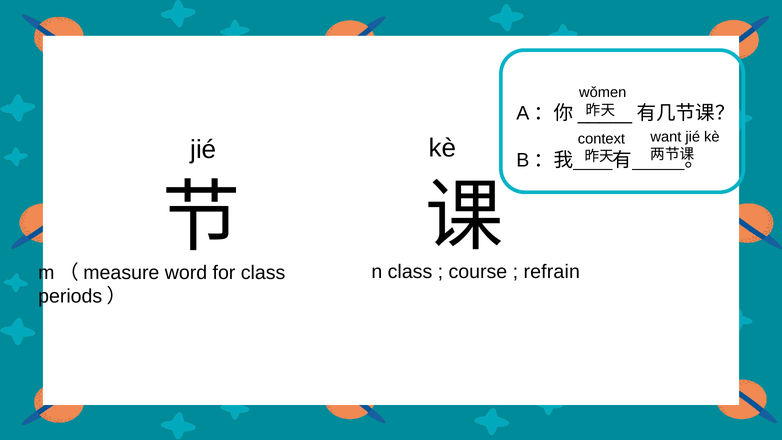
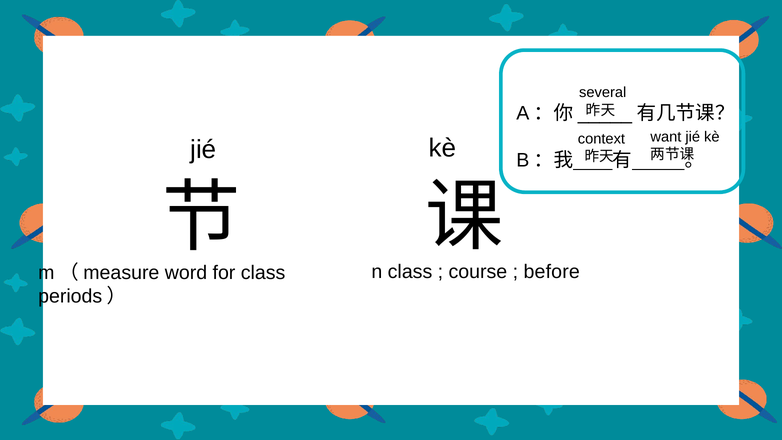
wǒmen: wǒmen -> several (603, 93)
refrain: refrain -> before (552, 272)
